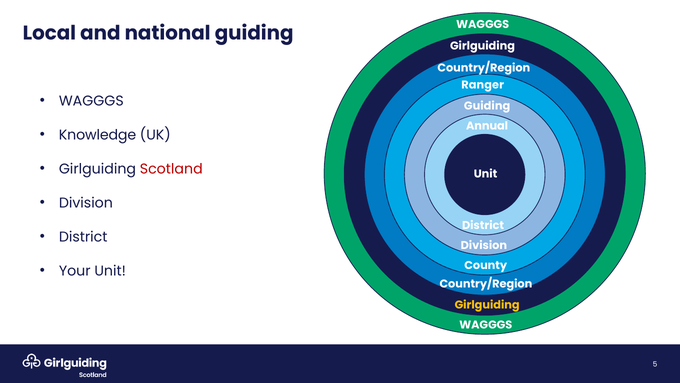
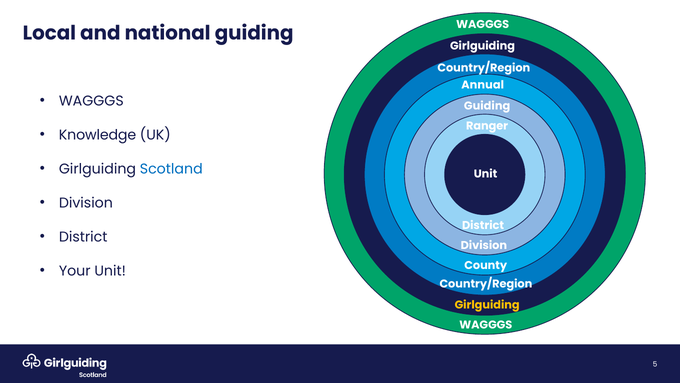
Ranger: Ranger -> Annual (483, 85)
Annual: Annual -> Ranger (487, 126)
Scotland colour: red -> blue (171, 169)
